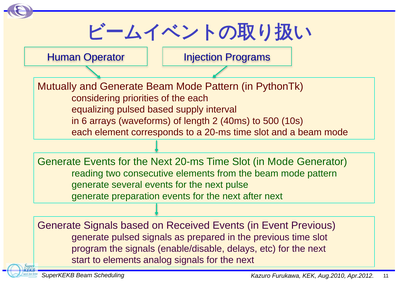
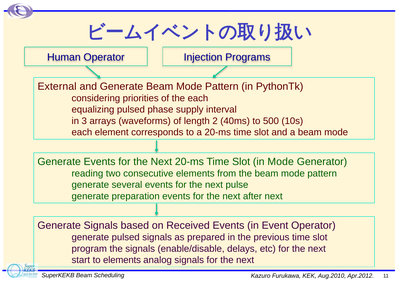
Mutually: Mutually -> External (57, 86)
pulsed based: based -> phase (160, 110)
6: 6 -> 3 (84, 121)
Event Previous: Previous -> Operator (313, 226)
